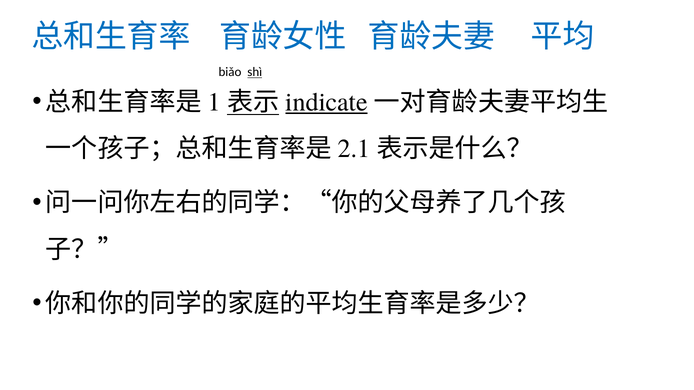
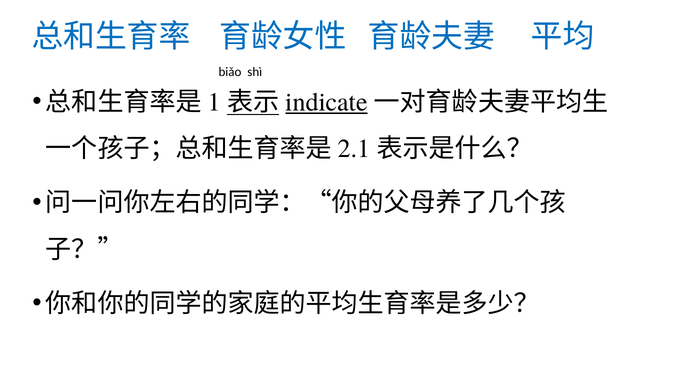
shì underline: present -> none (255, 72)
